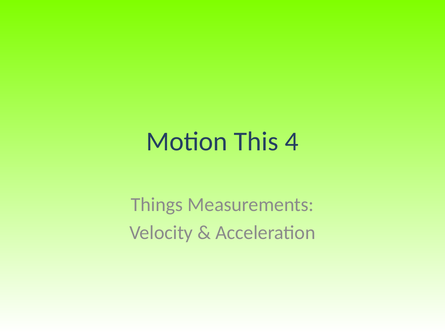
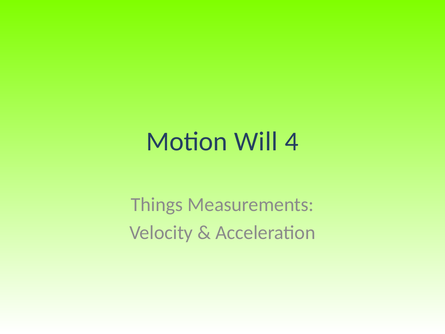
This: This -> Will (256, 141)
